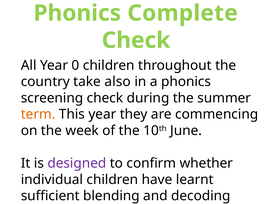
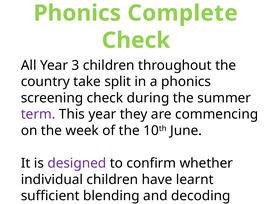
0: 0 -> 3 (75, 65)
also: also -> split (118, 82)
term colour: orange -> purple (38, 114)
